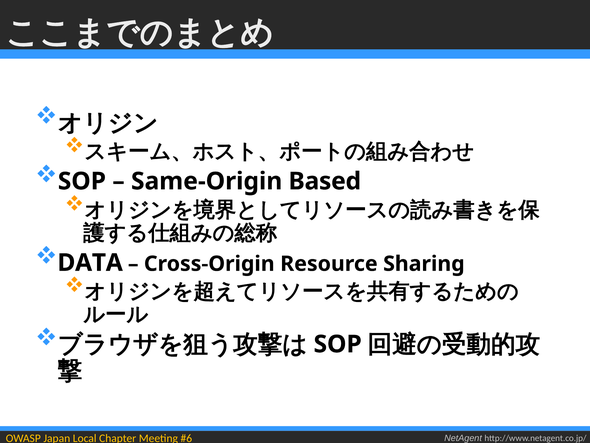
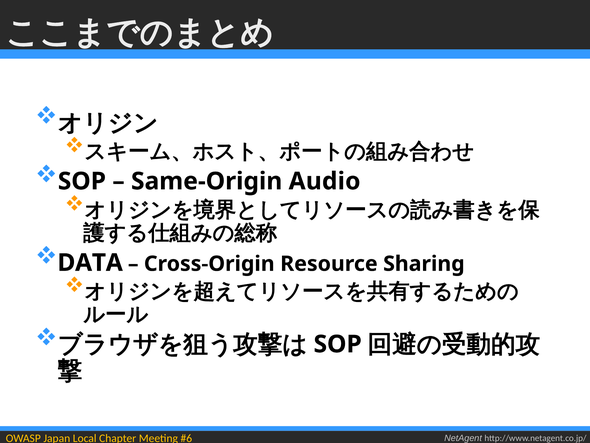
Based: Based -> Audio (325, 181)
